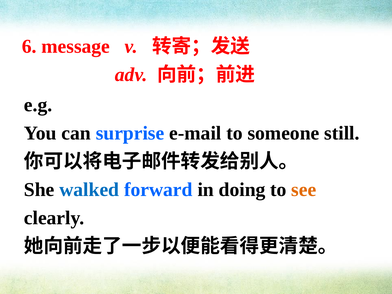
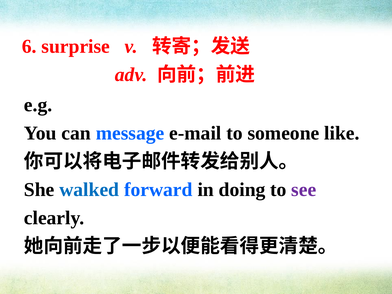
message: message -> surprise (76, 46)
surprise: surprise -> message (130, 133)
still: still -> like (342, 133)
see colour: orange -> purple (304, 190)
